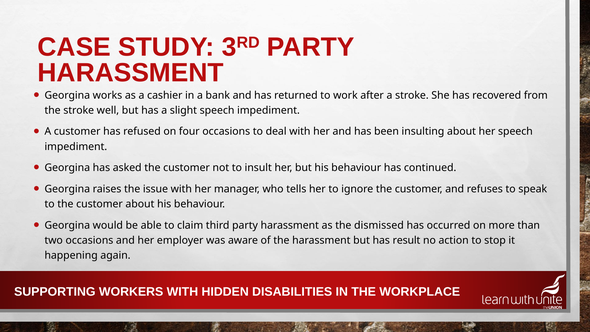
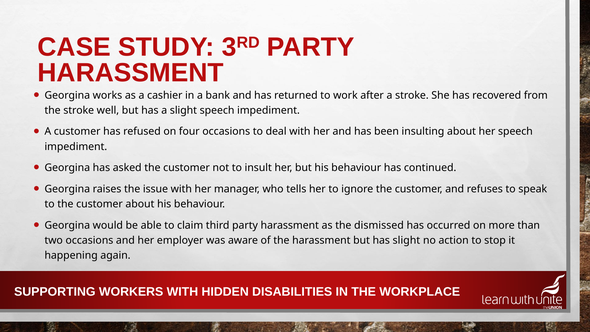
has result: result -> slight (406, 240)
